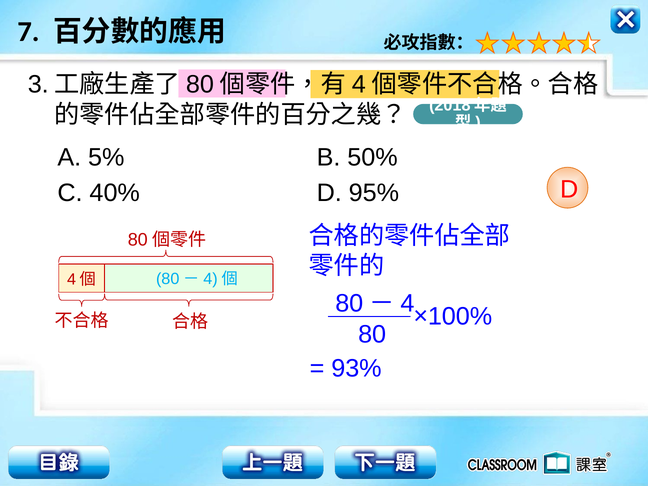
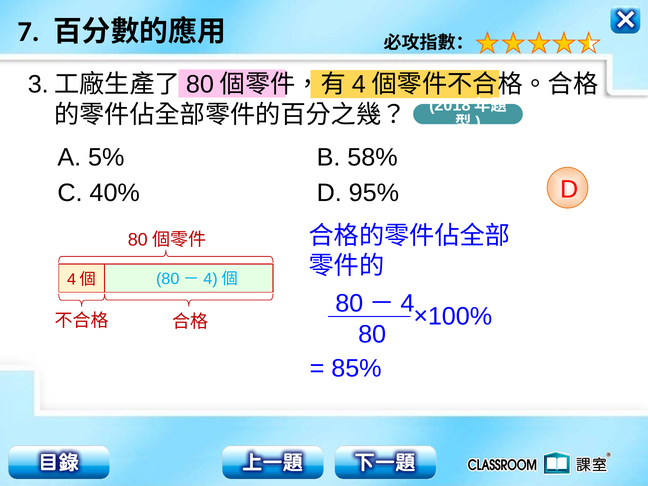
50%: 50% -> 58% (373, 157)
93%: 93% -> 85% (356, 368)
